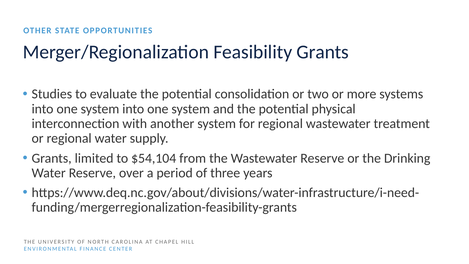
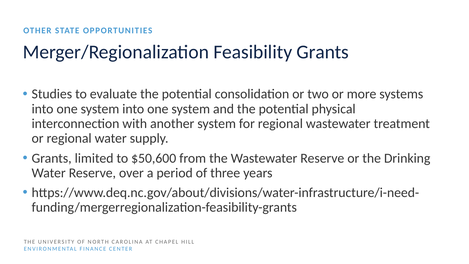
$54,104: $54,104 -> $50,600 (154, 158)
